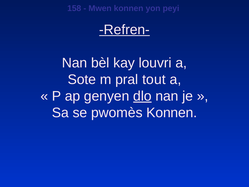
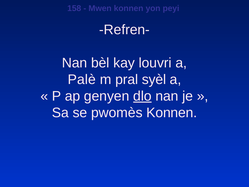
Refren- underline: present -> none (124, 30)
Sote: Sote -> Palè (82, 79)
tout: tout -> syèl (154, 79)
